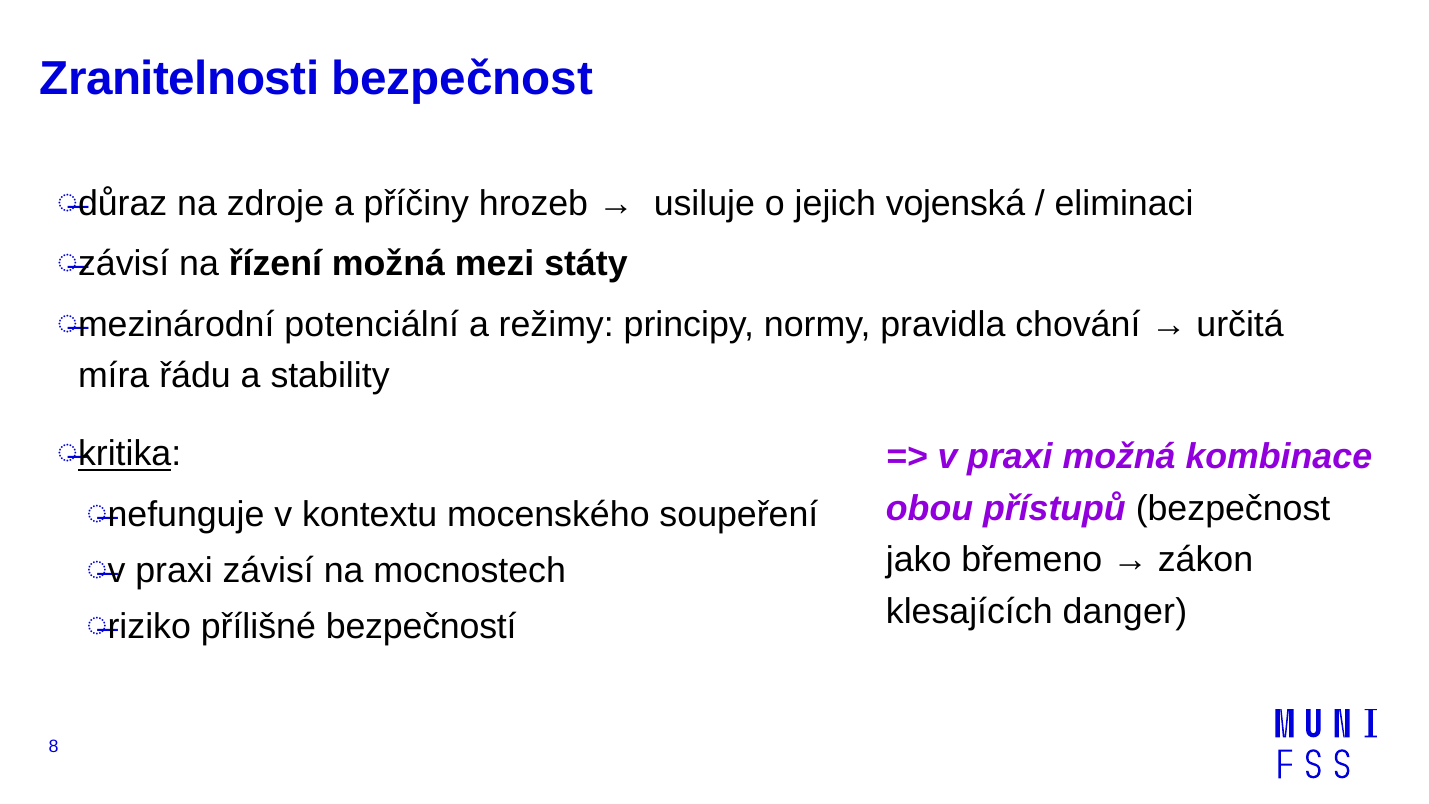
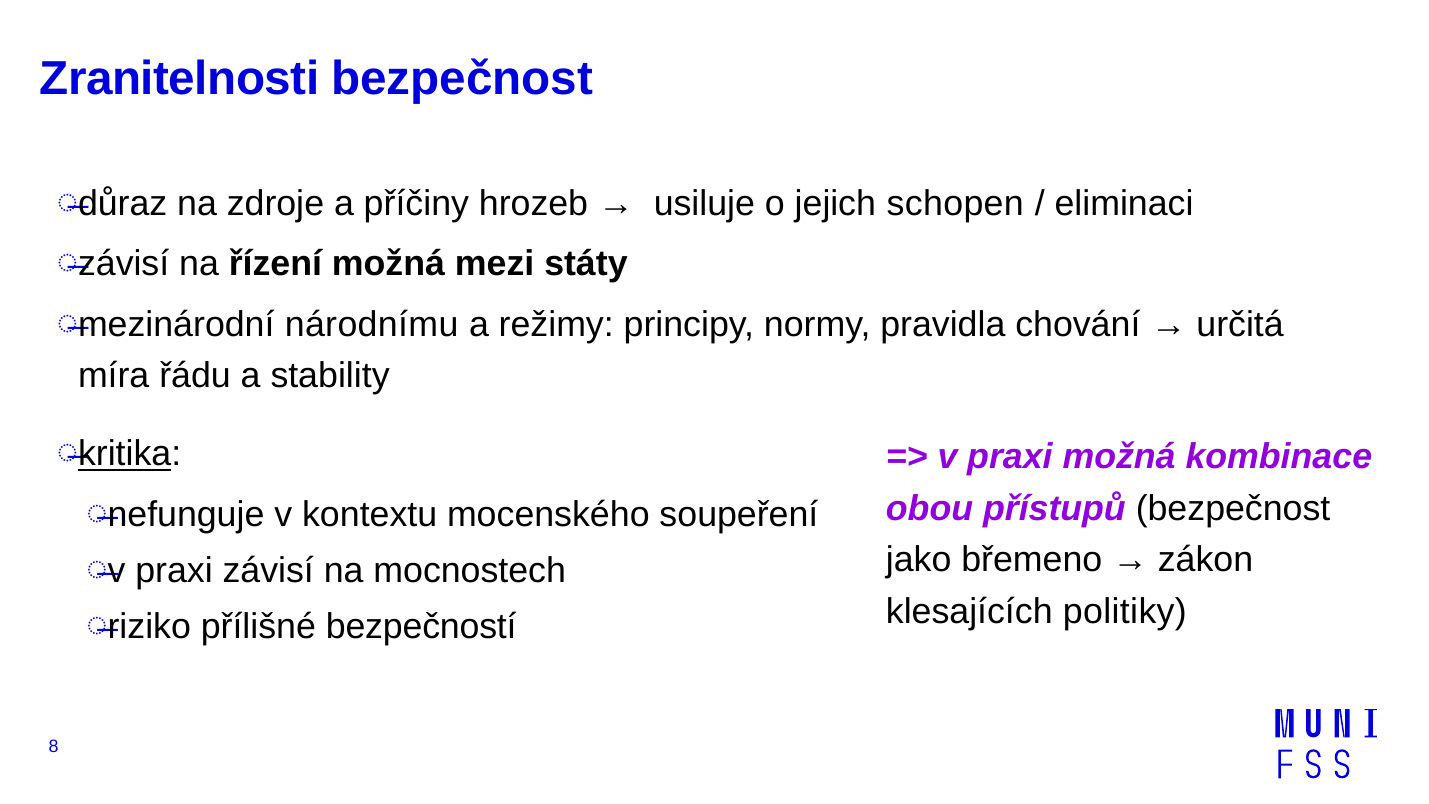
vojenská: vojenská -> schopen (955, 203)
potenciální: potenciální -> národnímu (372, 324)
danger: danger -> politiky (1125, 611)
